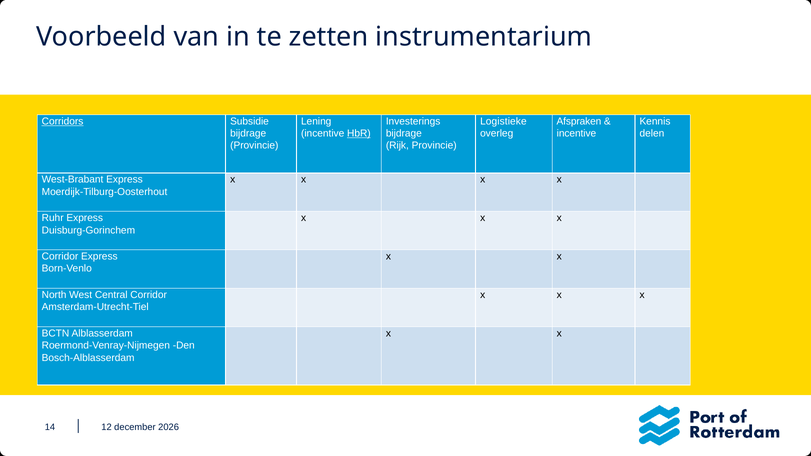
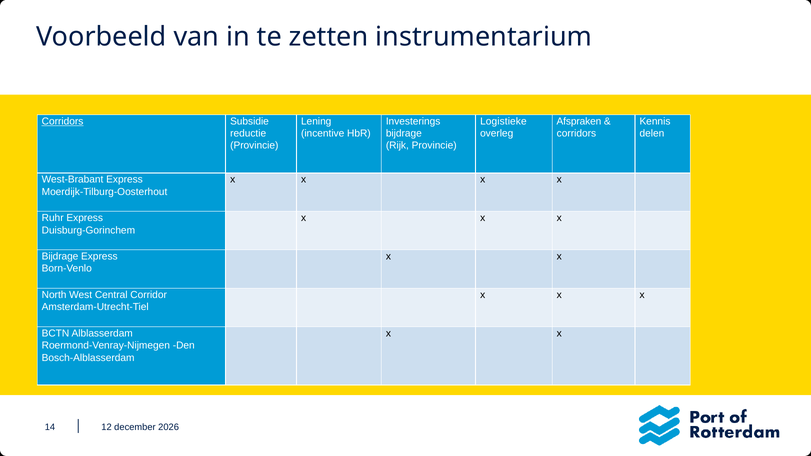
bijdrage: bijdrage -> reductie (248, 134)
HbR underline: present -> none (359, 134)
incentive: incentive -> corridors (576, 134)
Corridor: Corridor -> Bijdrage (60, 257)
